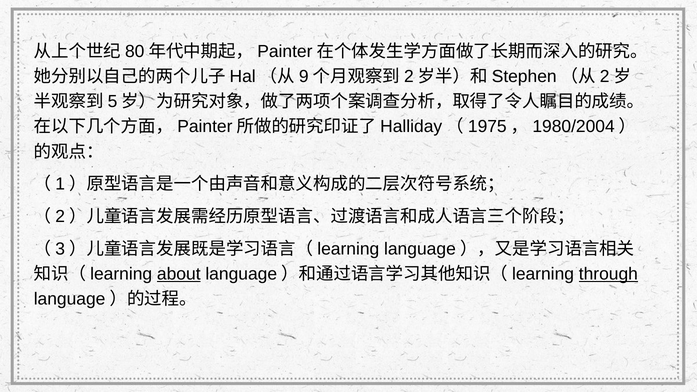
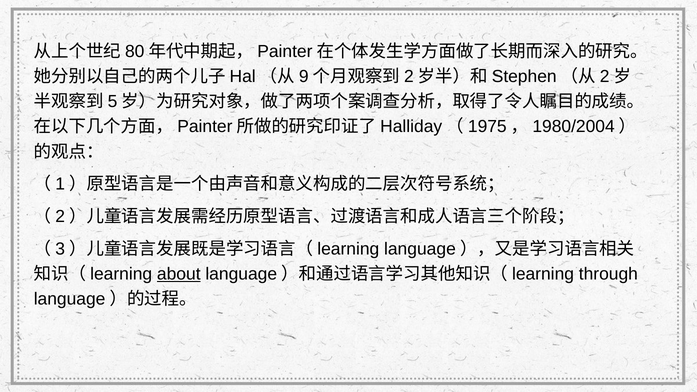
through underline: present -> none (608, 274)
